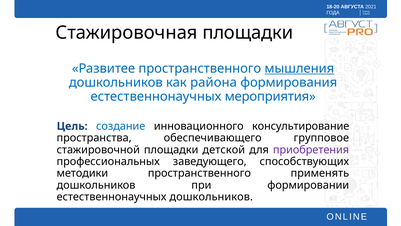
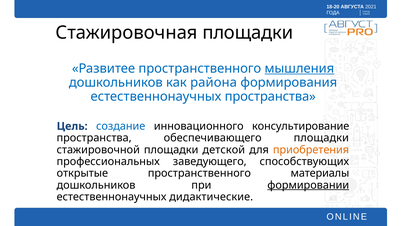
естественнонаучных мероприятия: мероприятия -> пространства (270, 96)
обеспечивающего групповое: групповое -> площадки (321, 138)
приобретения colour: purple -> orange (311, 150)
методики: методики -> открытые (82, 173)
применять: применять -> материалы (320, 173)
формировании underline: none -> present (308, 185)
естественнонаучных дошкольников: дошкольников -> дидактические (211, 197)
